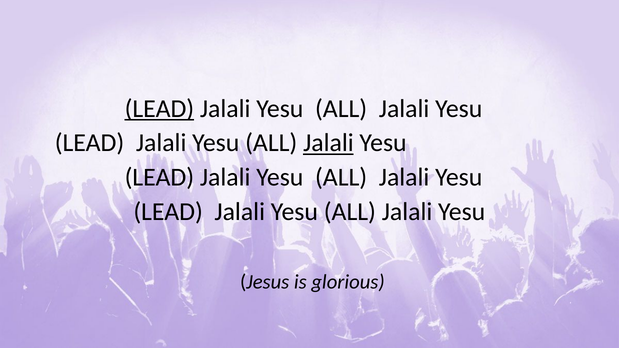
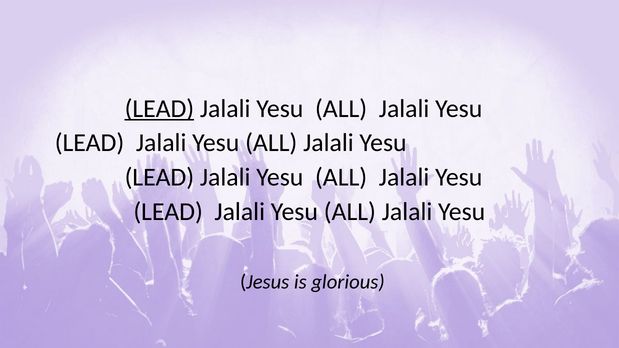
Jalali underline: present -> none (328, 143)
